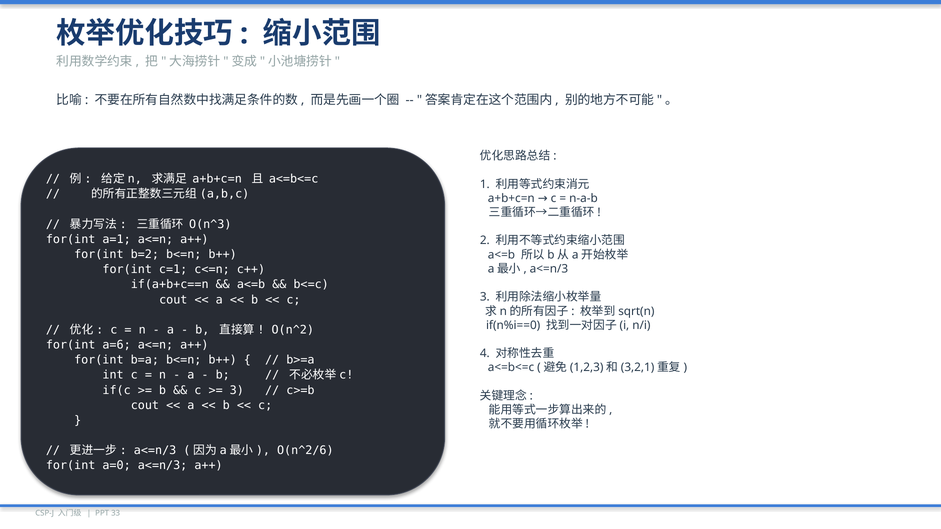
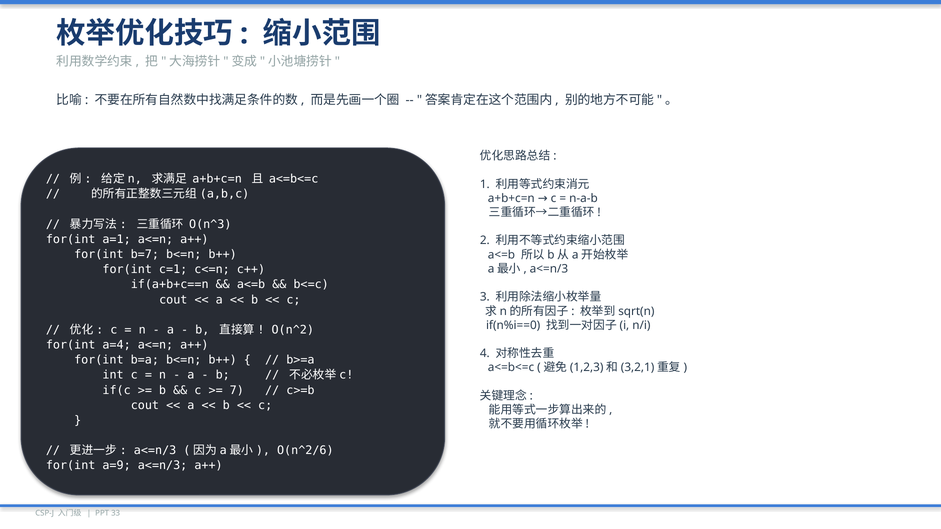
b=2: b=2 -> b=7 (145, 255)
a=6: a=6 -> a=4 (117, 345)
3: 3 -> 7 (237, 390)
a=0: a=0 -> a=9 (117, 466)
